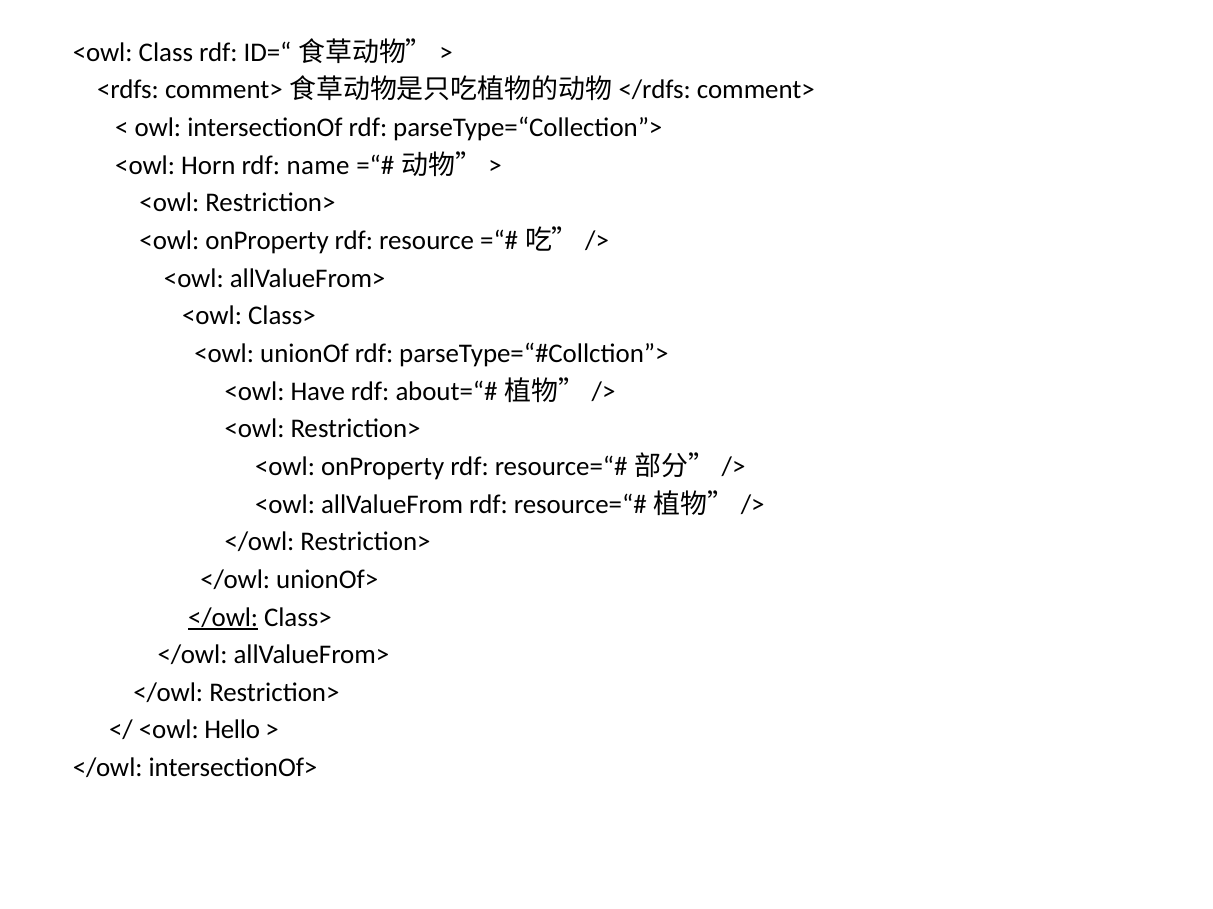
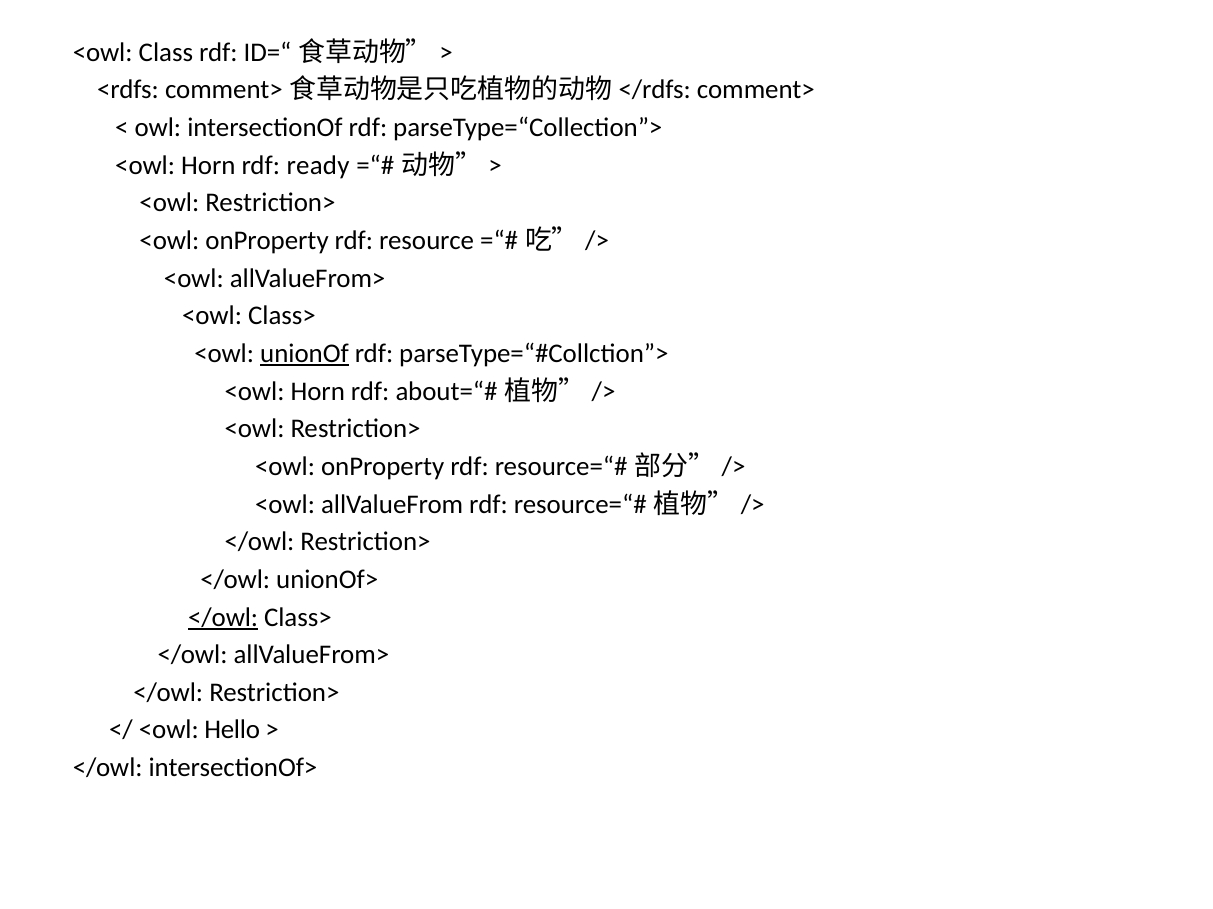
name: name -> ready (318, 166)
unionOf underline: none -> present (305, 354)
Have: Have -> Horn (318, 392)
